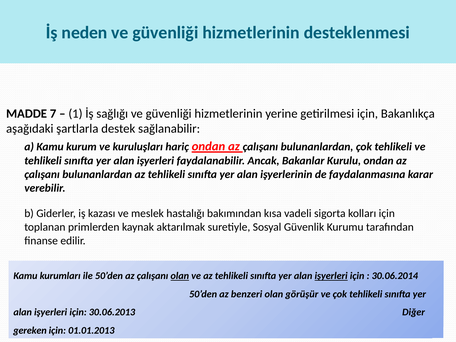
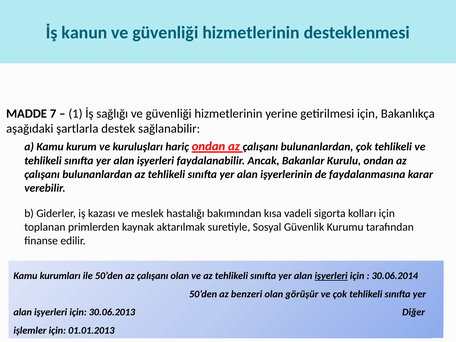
neden: neden -> kanun (84, 33)
olan underline: present -> none (180, 276)
gereken: gereken -> işlemler (30, 331)
